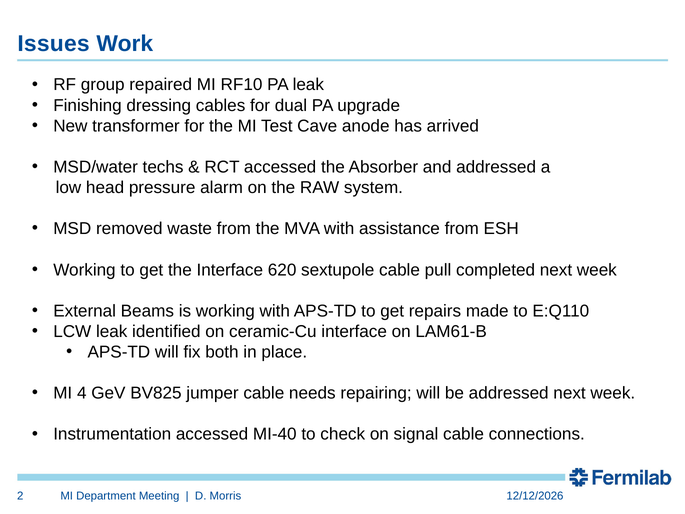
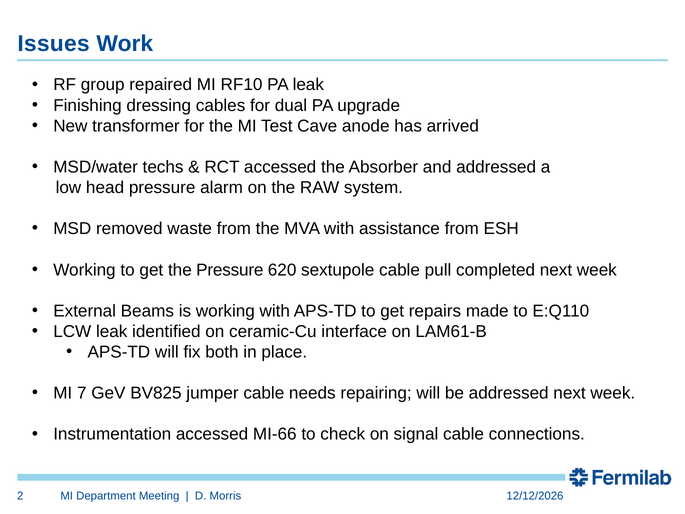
the Interface: Interface -> Pressure (230, 270)
4: 4 -> 7 (82, 393)
MI-40: MI-40 -> MI-66 (275, 434)
